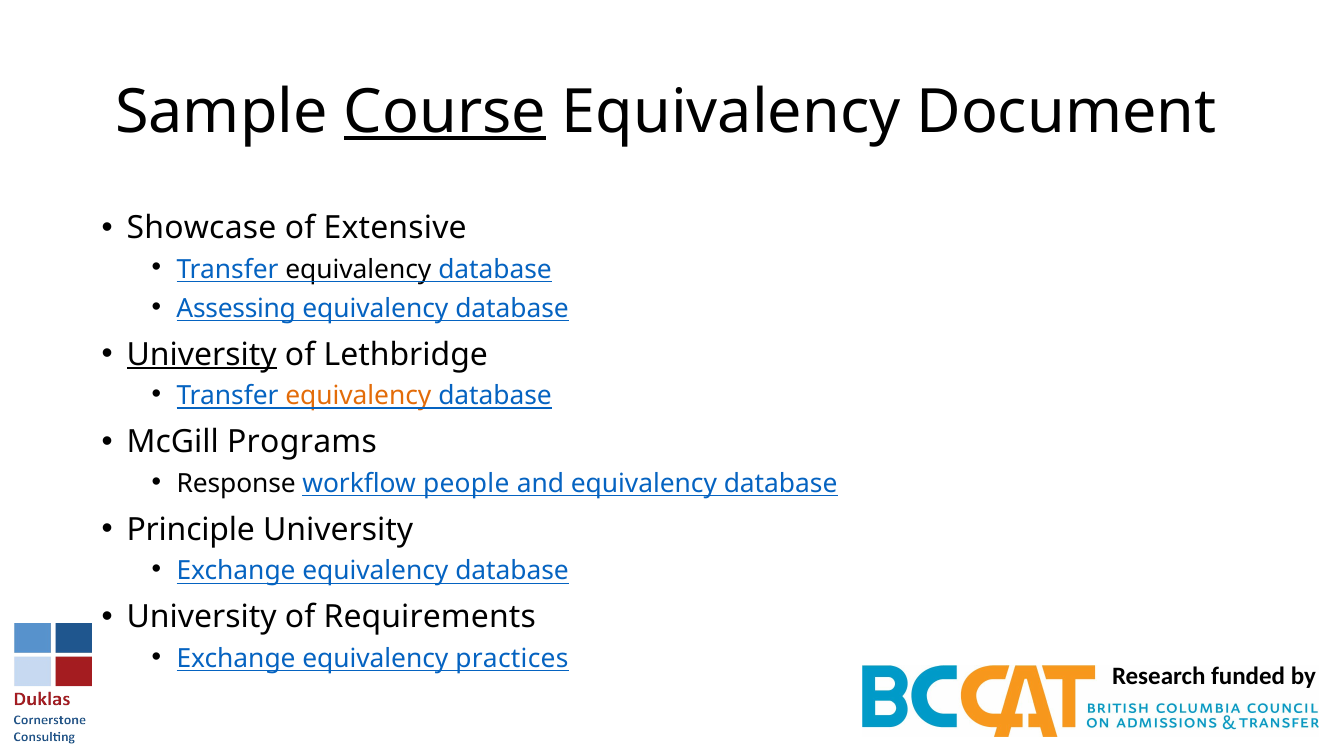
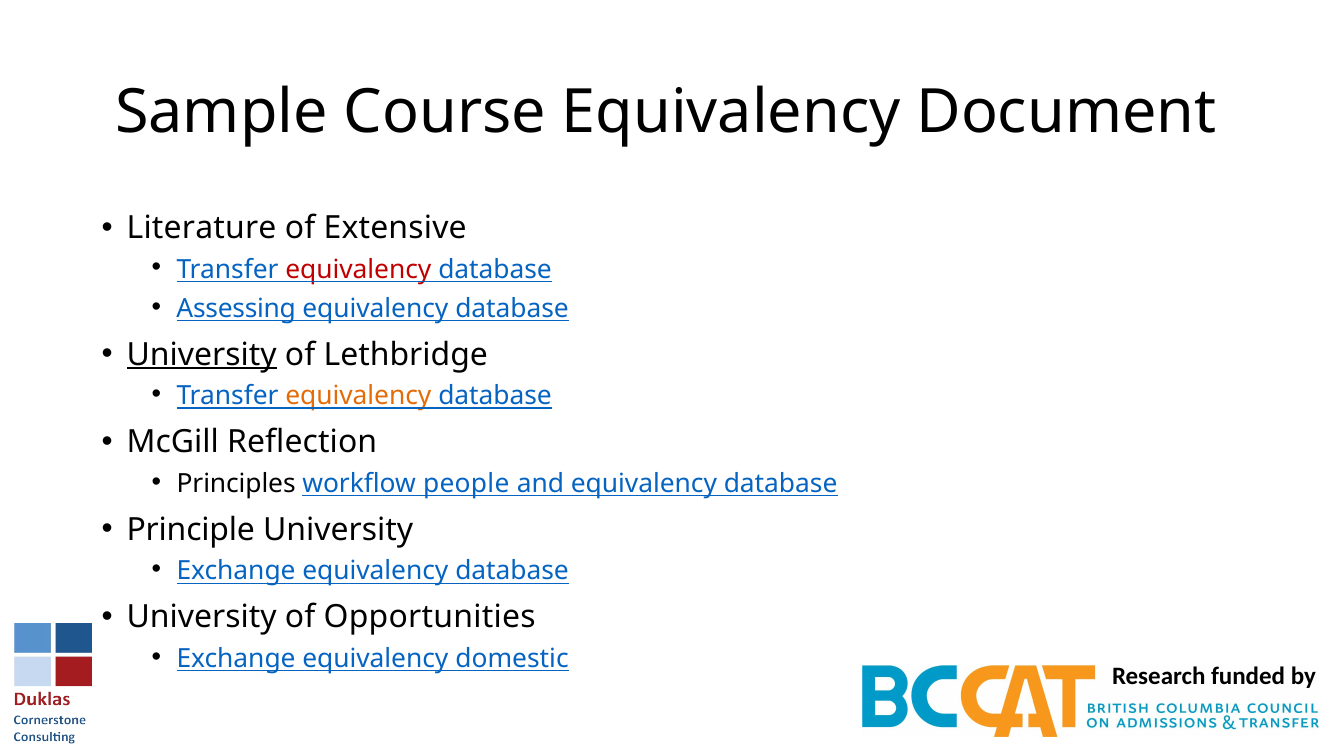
Course underline: present -> none (445, 112)
Showcase: Showcase -> Literature (202, 228)
equivalency colour: black -> red (358, 269)
Programs: Programs -> Reflection (302, 442)
Response: Response -> Principles (236, 483)
Requirements: Requirements -> Opportunities (430, 617)
practices: practices -> domestic (512, 659)
